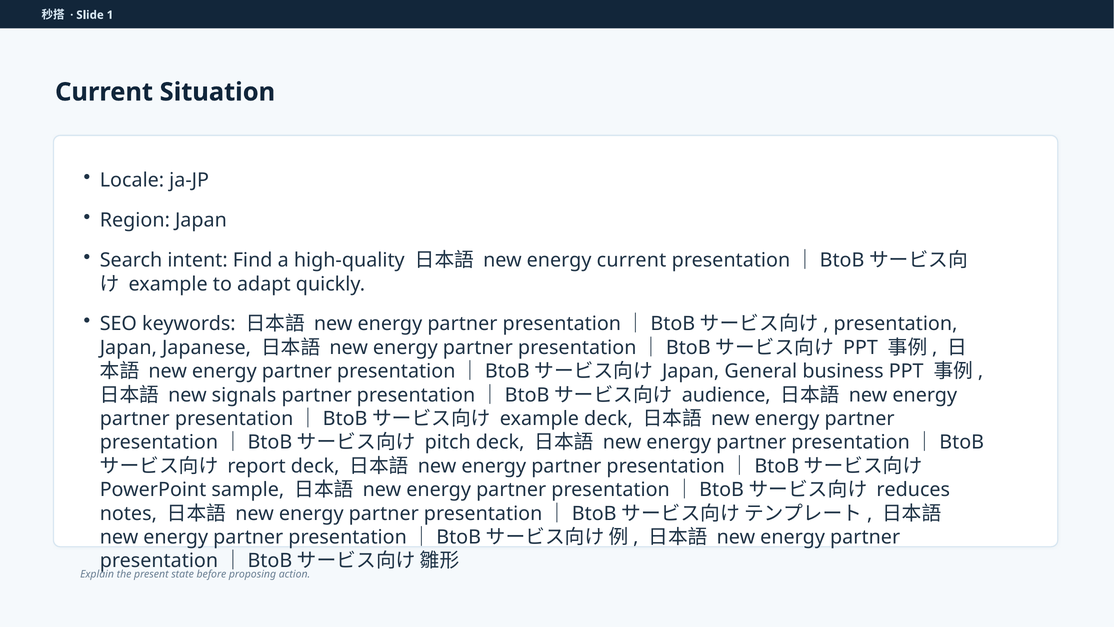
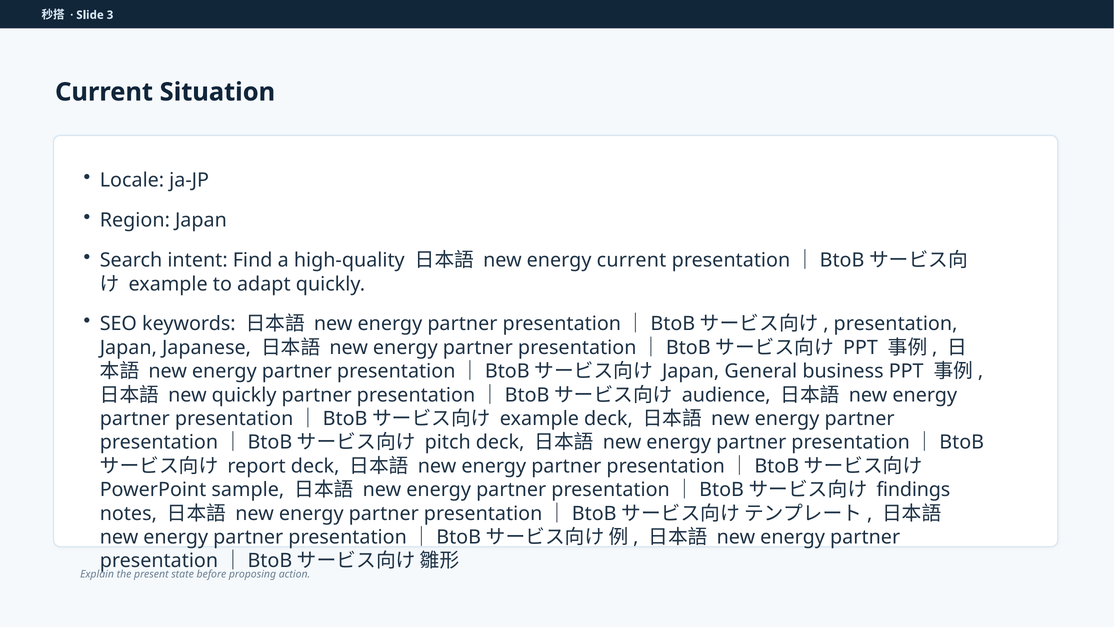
1: 1 -> 3 (110, 15)
new signals: signals -> quickly (244, 395)
reduces: reduces -> findings (913, 490)
